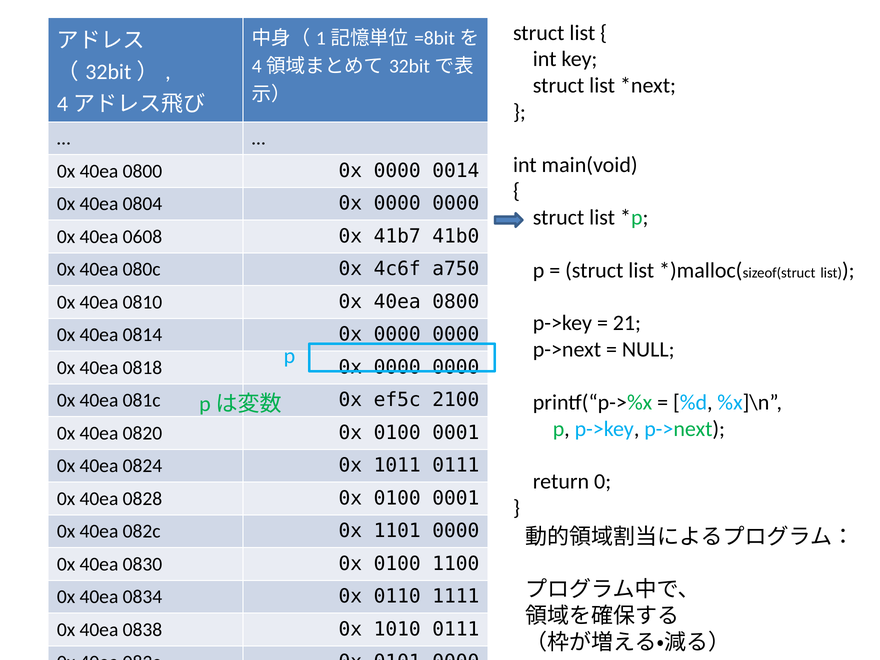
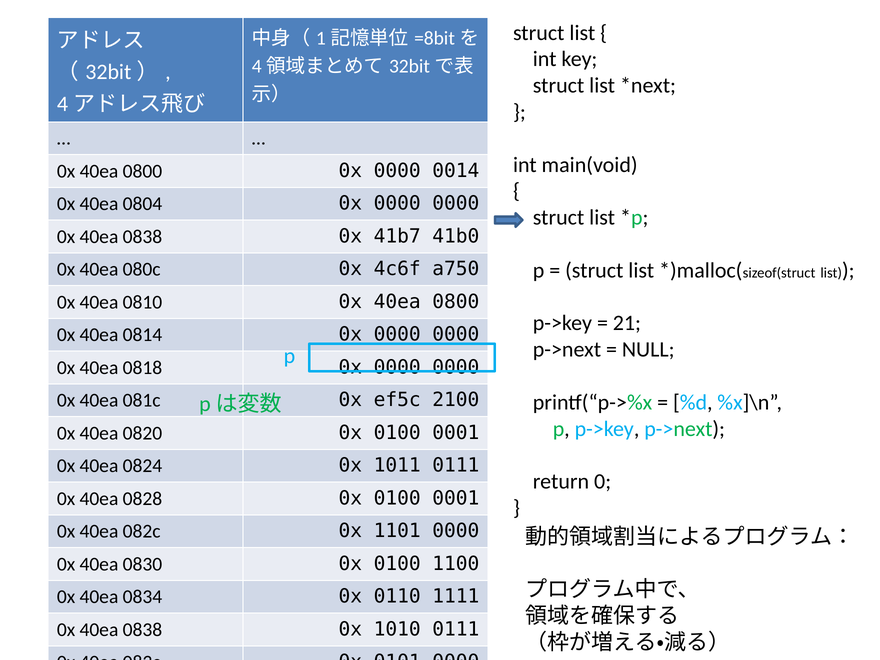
0608: 0608 -> 0838 (142, 237)
